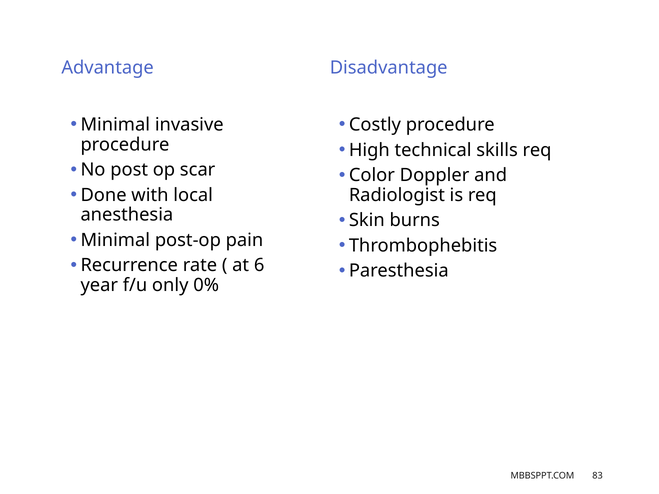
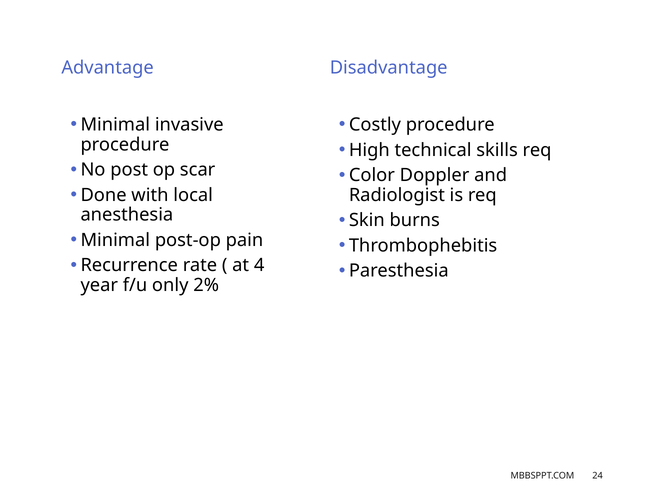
6: 6 -> 4 (259, 266)
0%: 0% -> 2% (206, 285)
83: 83 -> 24 (598, 476)
